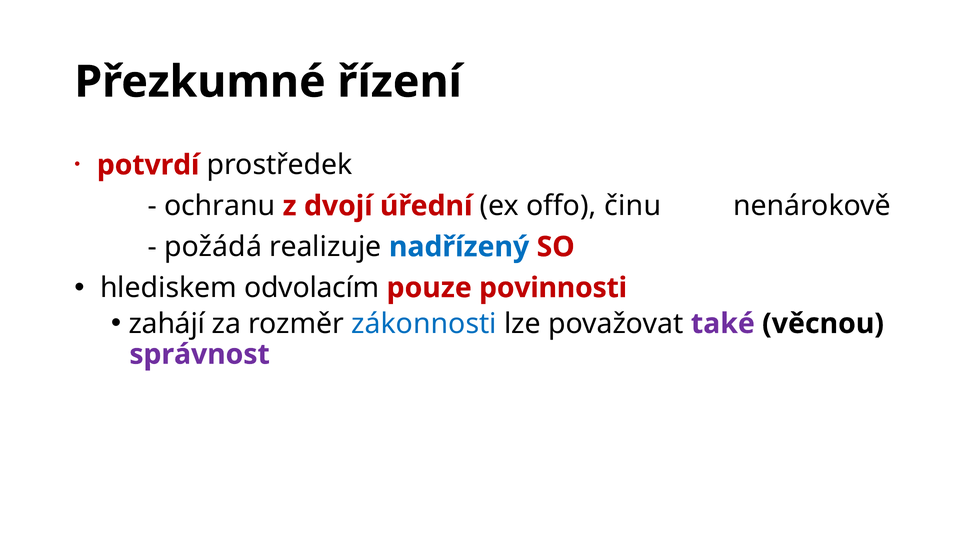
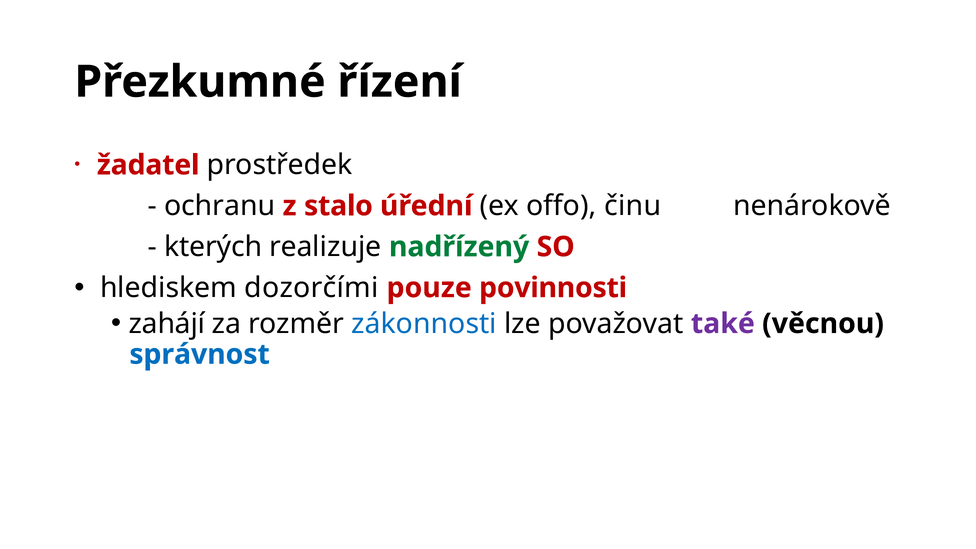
potvrdí: potvrdí -> žadatel (148, 165)
dvojí: dvojí -> stalo (338, 206)
požádá: požádá -> kterých (213, 247)
nadřízený colour: blue -> green (459, 247)
odvolacím: odvolacím -> dozorčími (312, 288)
správnost colour: purple -> blue (200, 354)
